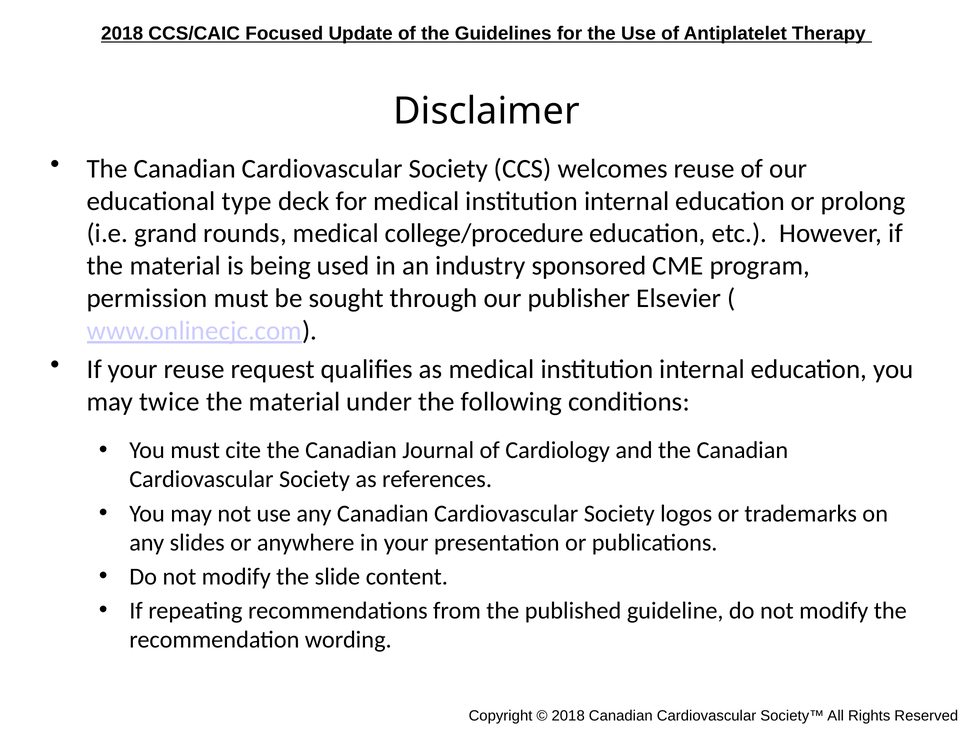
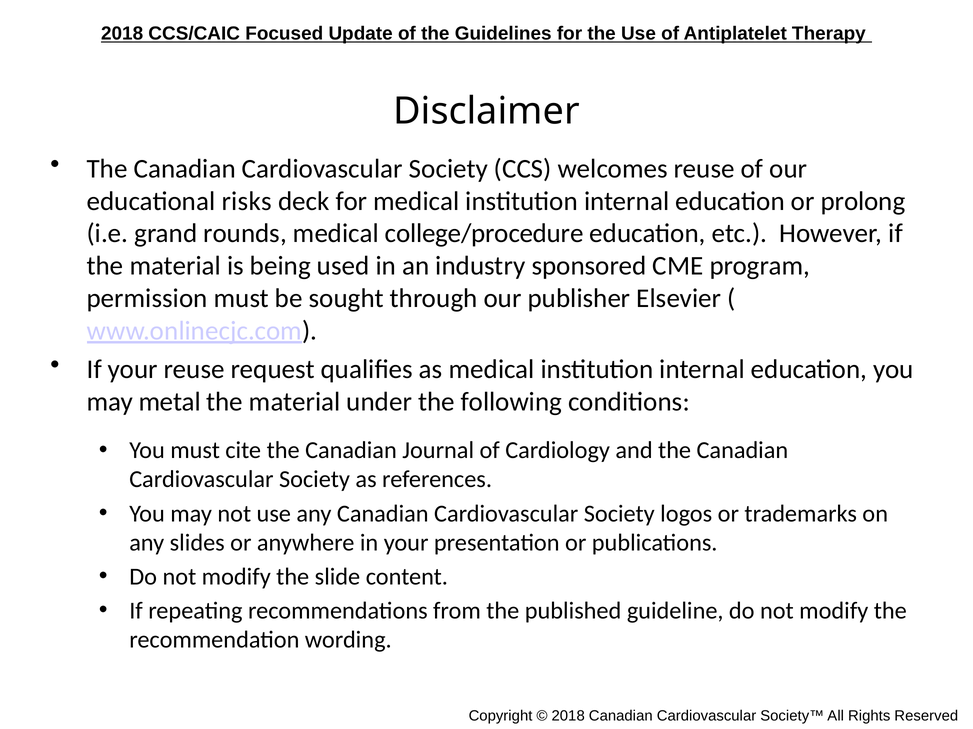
type: type -> risks (247, 201)
twice: twice -> metal (170, 402)
